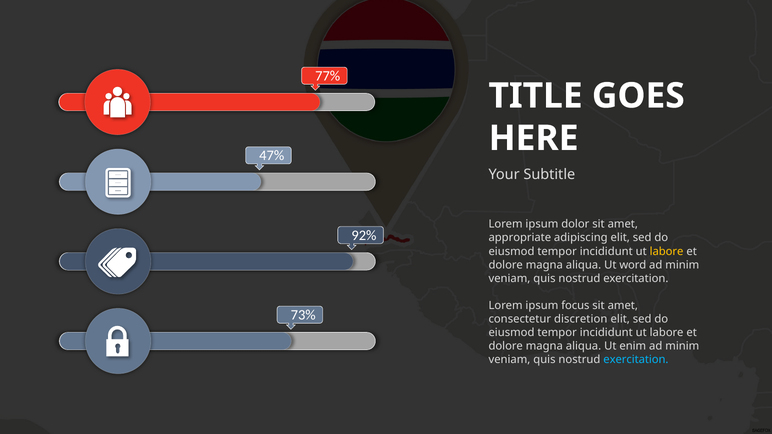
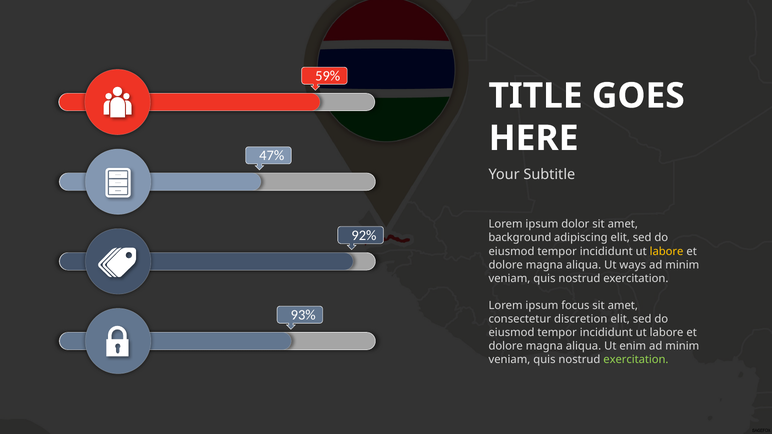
77%: 77% -> 59% (328, 76)
appropriate: appropriate -> background (520, 238)
word: word -> ways (633, 265)
73%: 73% -> 93% (303, 315)
exercitation colour: light blue -> light green (636, 360)
